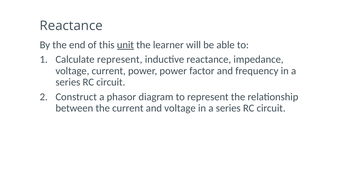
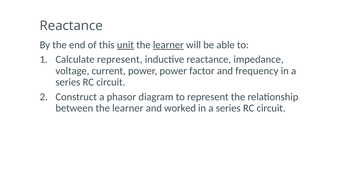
learner underline: none -> present (168, 45)
between the current: current -> learner (128, 108)
and voltage: voltage -> worked (180, 108)
